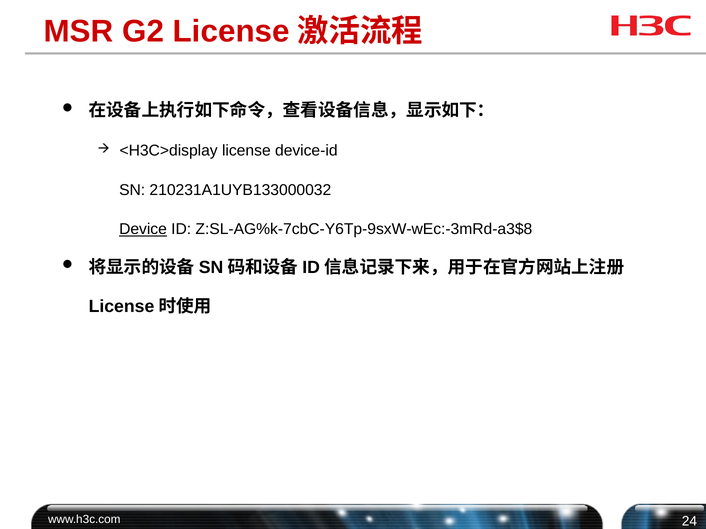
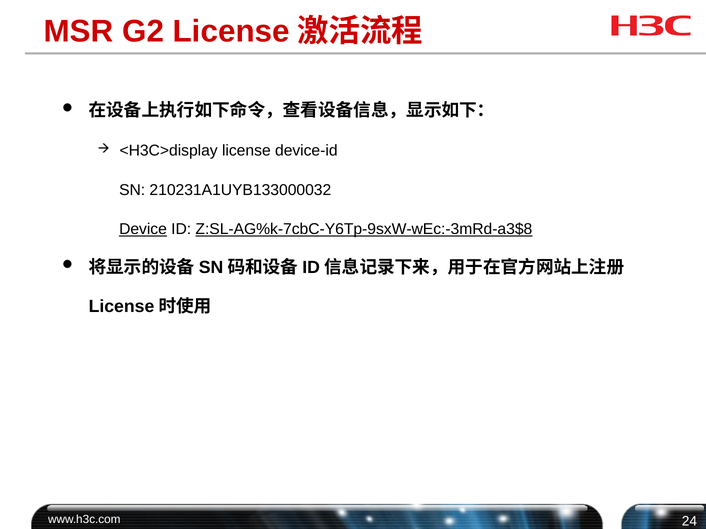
Z:SL-AG%k-7cbC-Y6Tp-9sxW-wEc:-3mRd-a3$8 underline: none -> present (364, 229)
